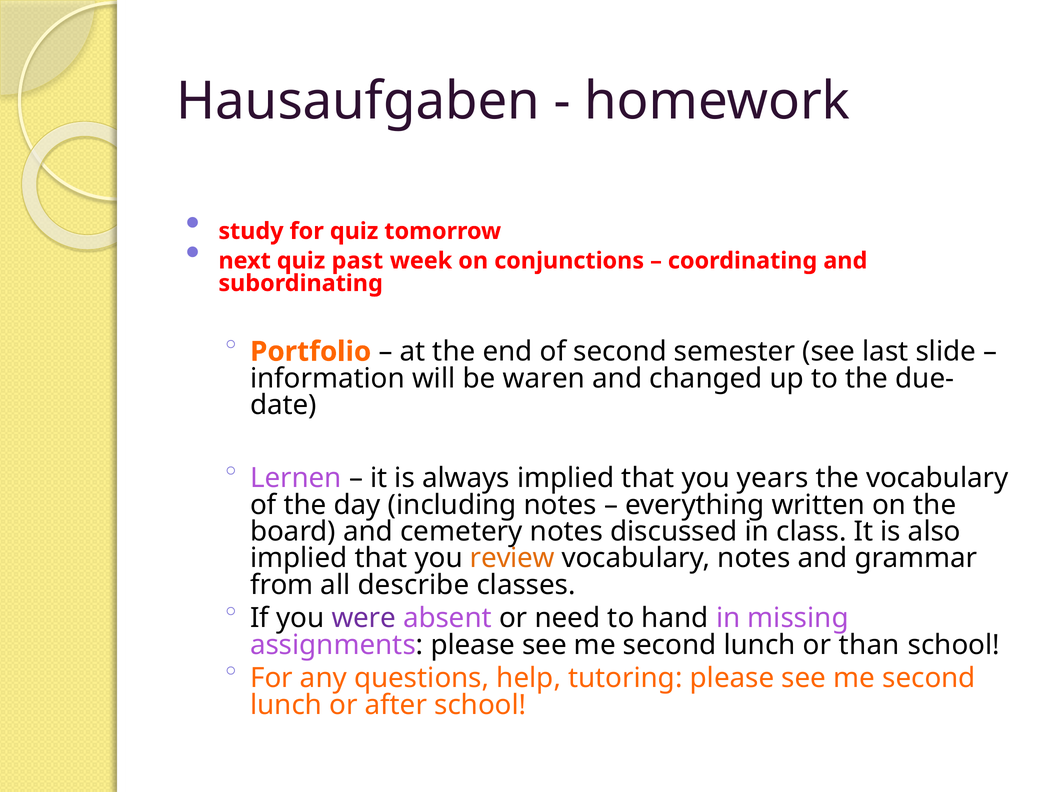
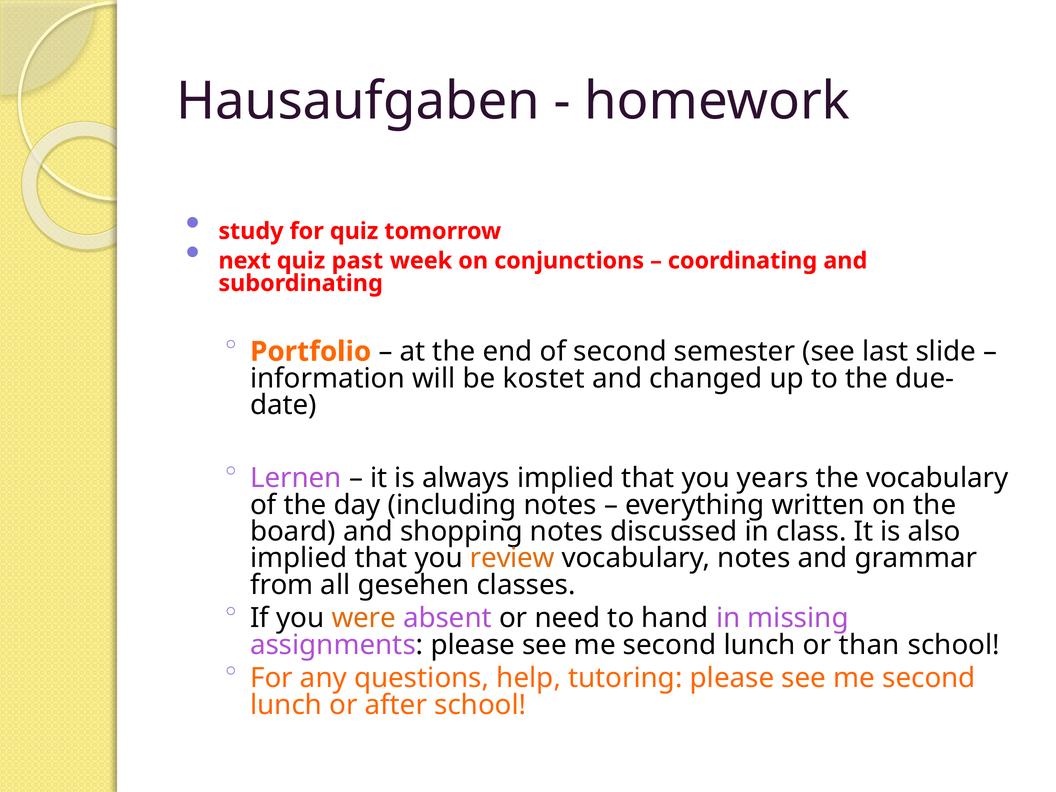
waren: waren -> kostet (544, 378)
cemetery: cemetery -> shopping (461, 532)
describe: describe -> gesehen (414, 585)
were colour: purple -> orange (364, 618)
